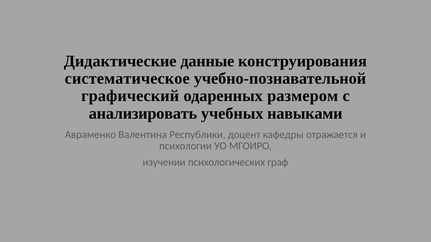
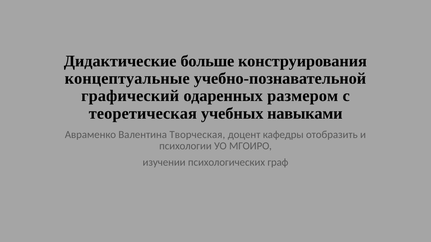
данные: данные -> больше (207, 61)
систематическое: систематическое -> концептуальные (127, 79)
анализировать: анализировать -> теоретическая (143, 114)
Республики: Республики -> Творческая (197, 135)
отражается: отражается -> отобразить (332, 135)
